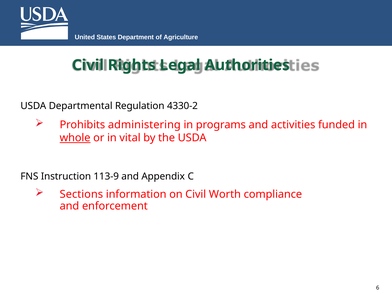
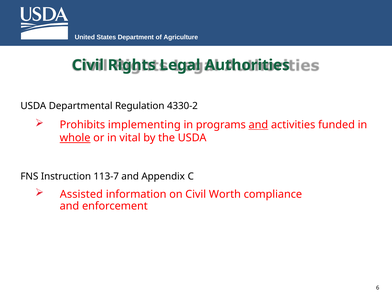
administering: administering -> implementing (144, 125)
and underline: none -> present (258, 125)
113-9: 113-9 -> 113-7 (106, 176)
Sections: Sections -> Assisted (81, 194)
